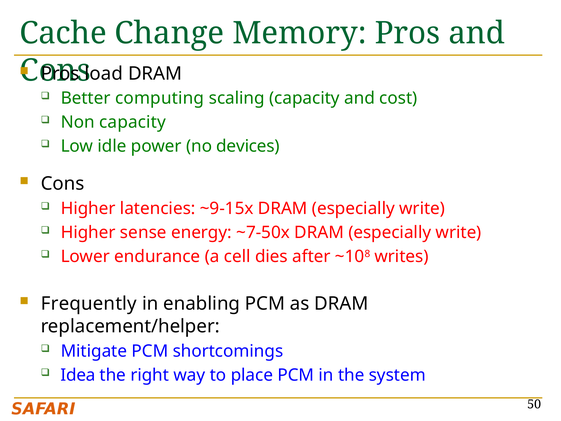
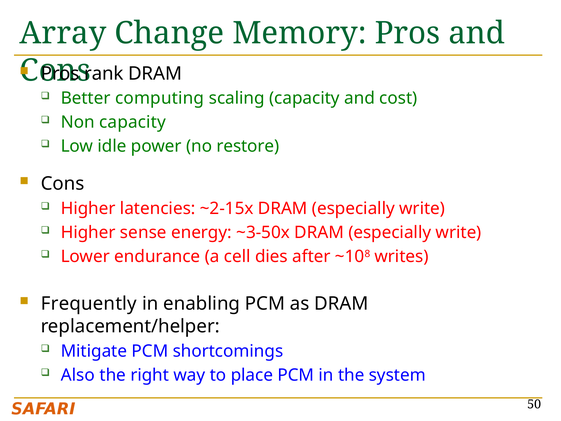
Cache: Cache -> Array (63, 33)
load: load -> rank (104, 73)
devices: devices -> restore (248, 146)
~9-15x: ~9-15x -> ~2-15x (227, 208)
~7-50x: ~7-50x -> ~3-50x (263, 232)
Idea: Idea -> Also (78, 375)
